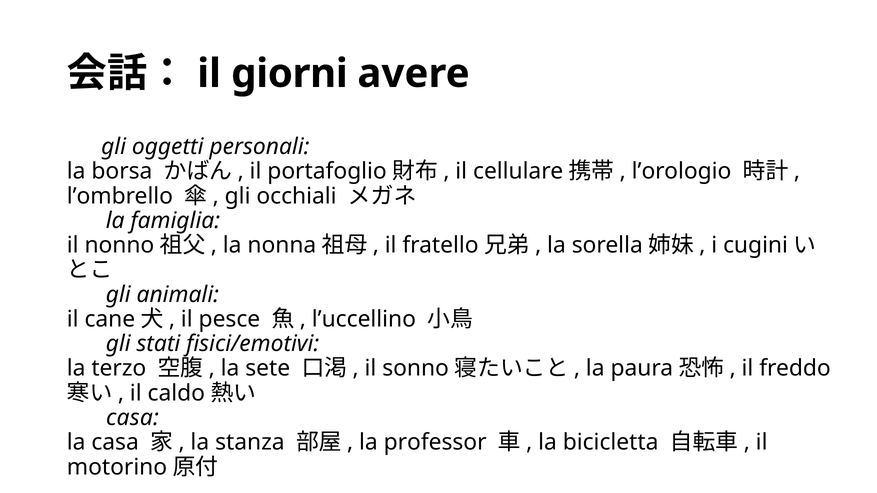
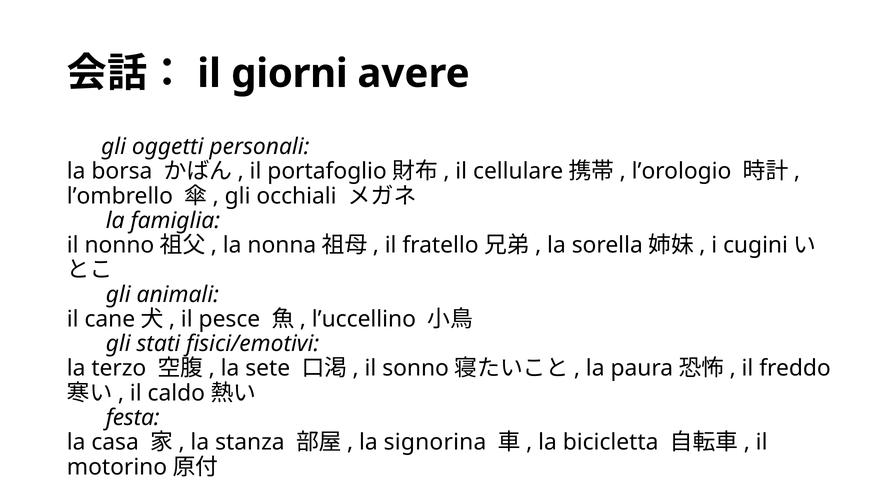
casa: casa -> festa (133, 418)
professor: professor -> signorina (435, 443)
